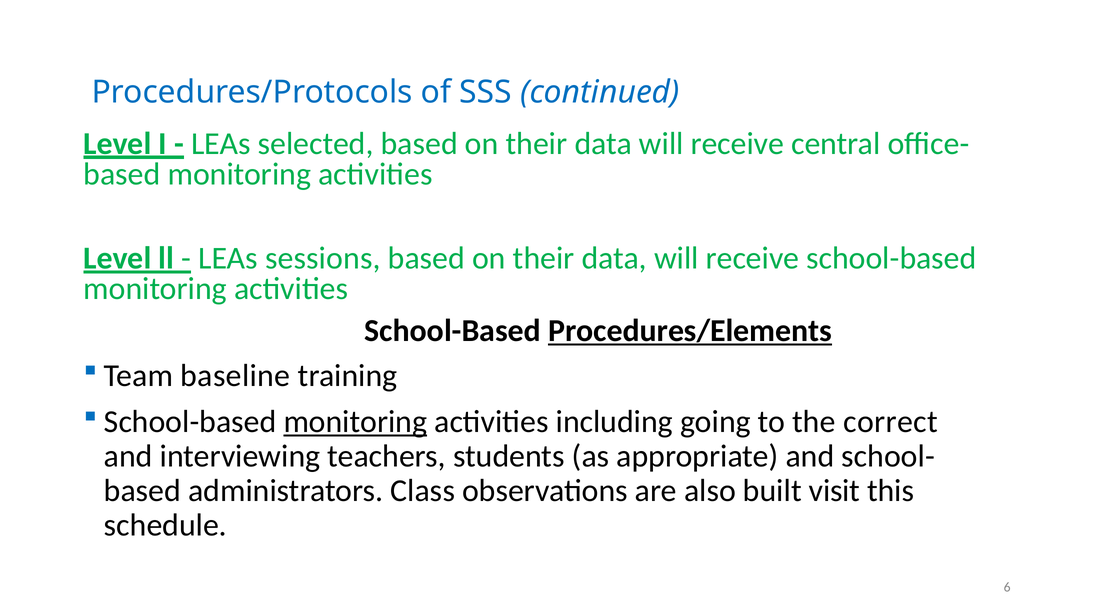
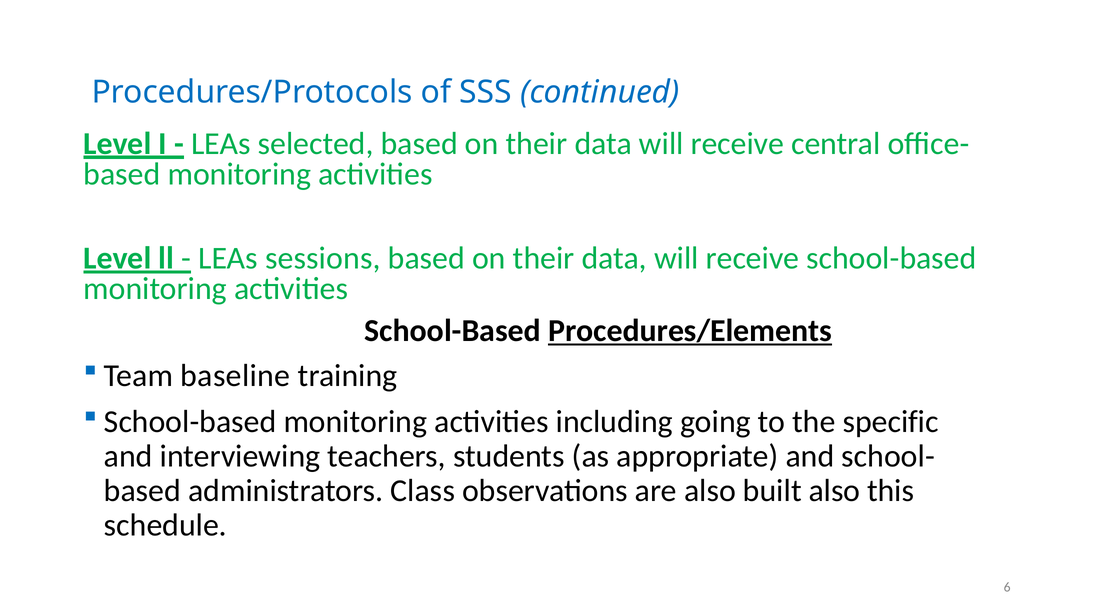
monitoring underline: present -> none (355, 422)
correct: correct -> specific (891, 422)
built visit: visit -> also (834, 491)
